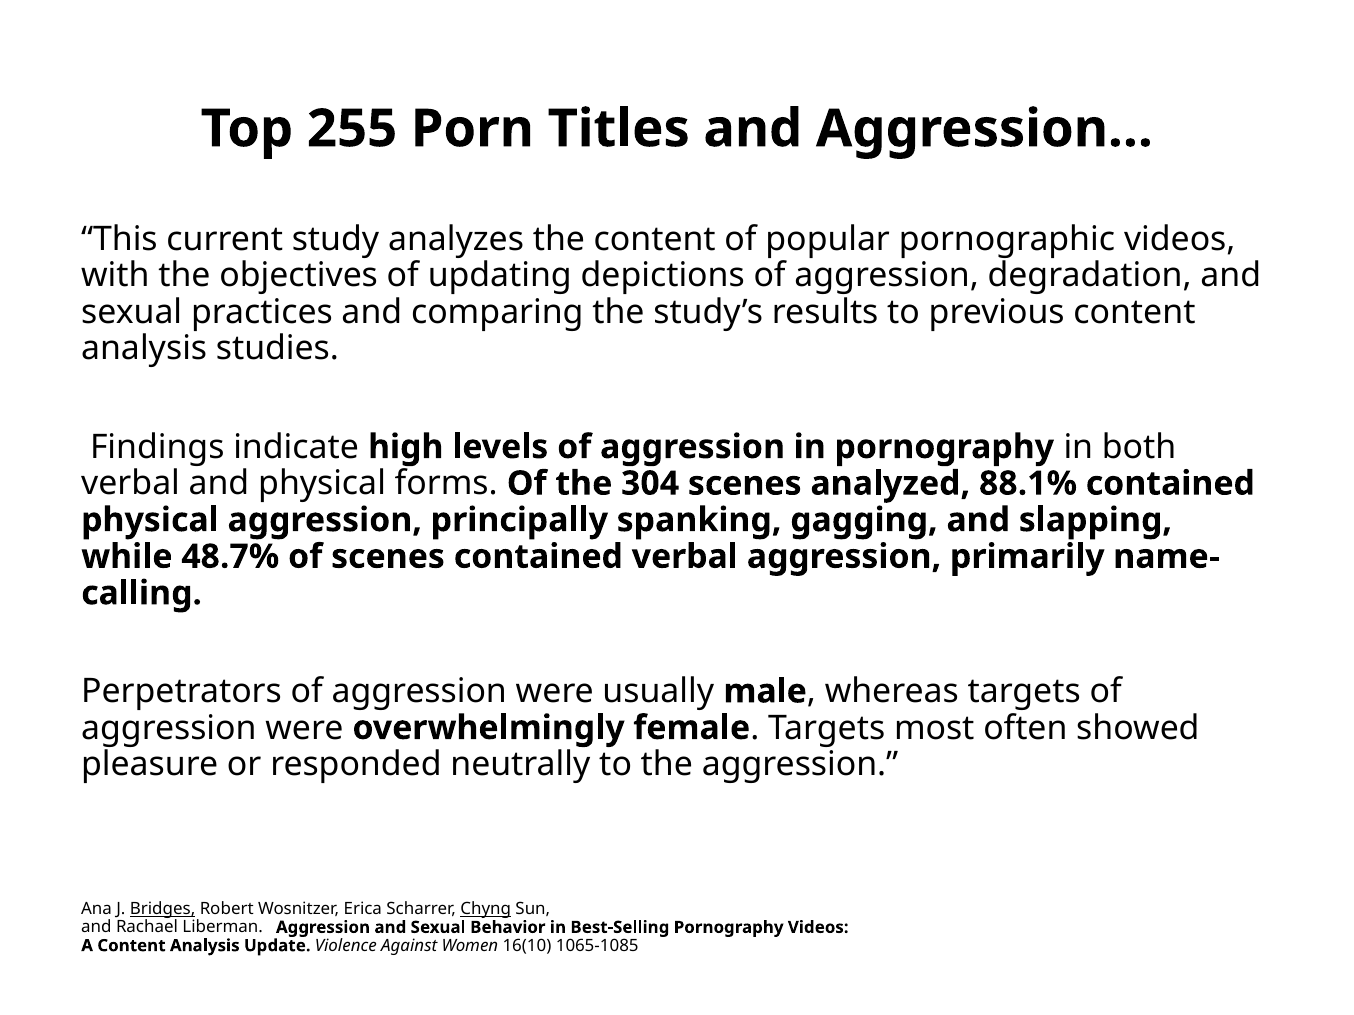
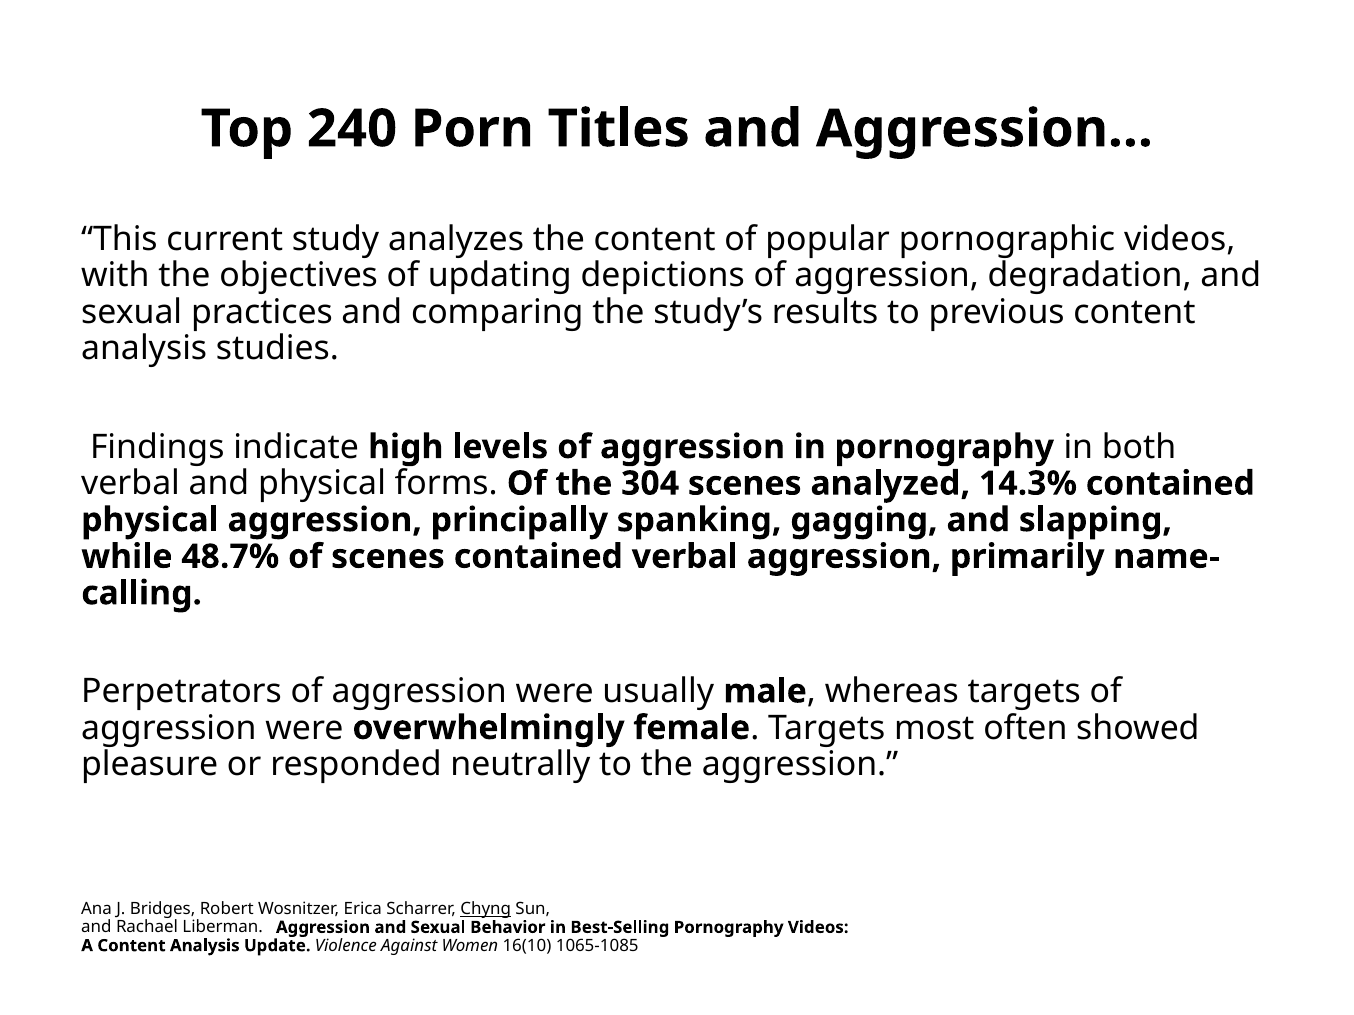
255: 255 -> 240 (352, 129)
88.1%: 88.1% -> 14.3% (1028, 484)
Bridges underline: present -> none (163, 909)
